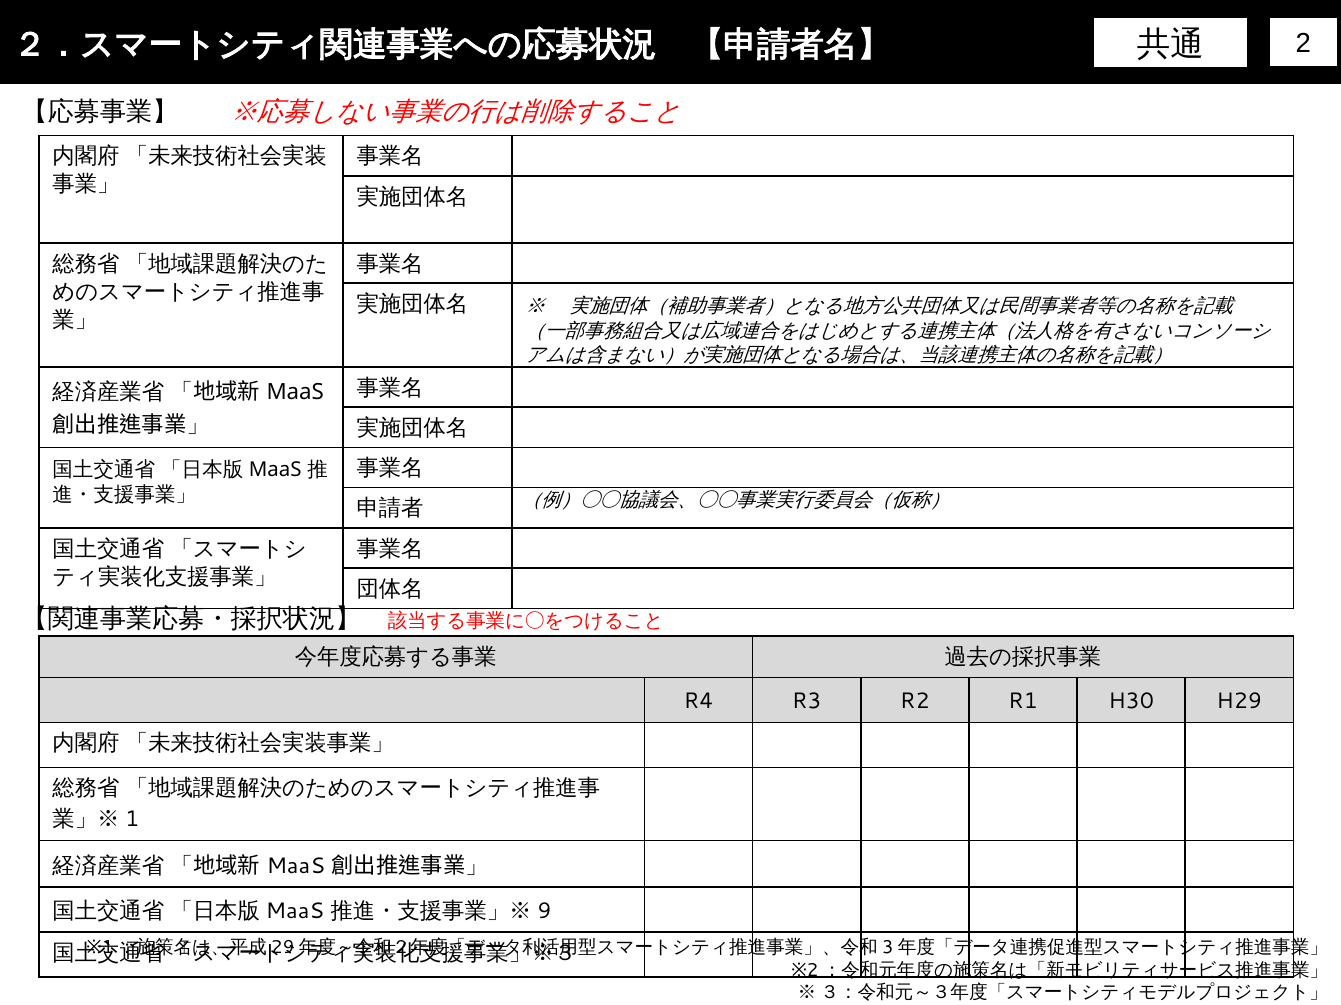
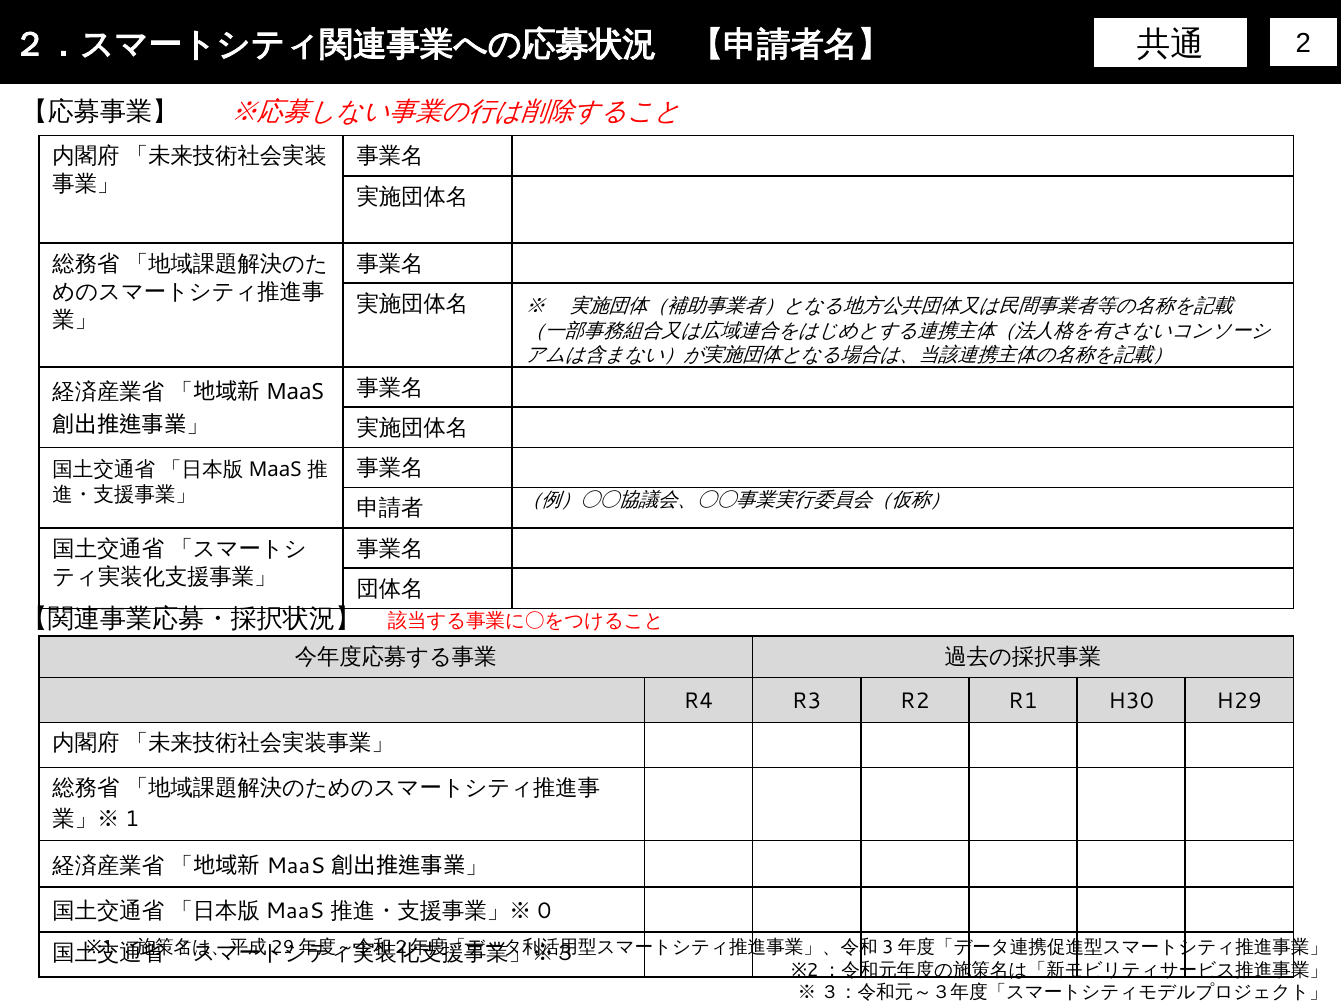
9: 9 -> 0 (544, 911)
